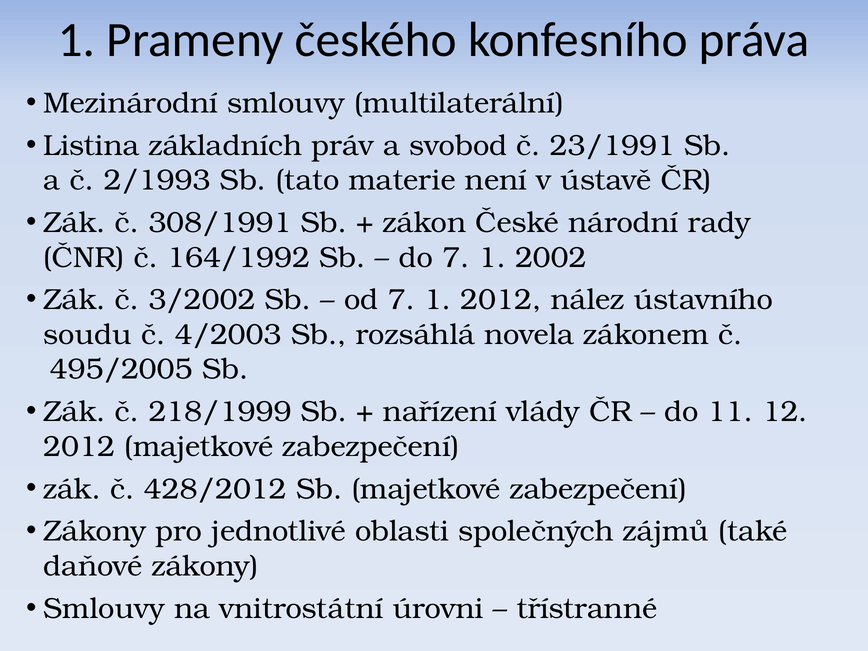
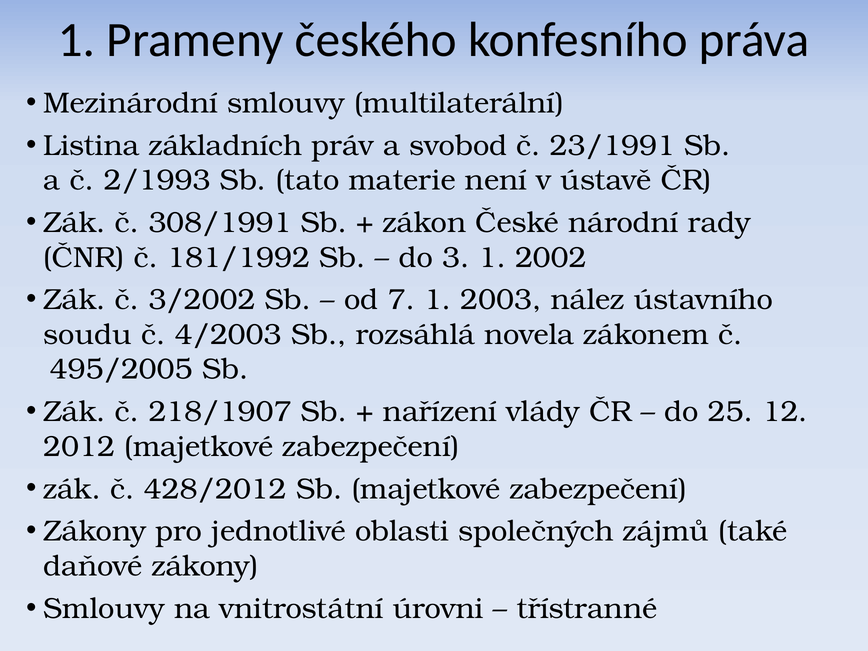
164/1992: 164/1992 -> 181/1992 (239, 257)
do 7: 7 -> 3 (456, 257)
1 2012: 2012 -> 2003 (501, 300)
218/1999: 218/1999 -> 218/1907 (220, 412)
11: 11 -> 25 (730, 412)
